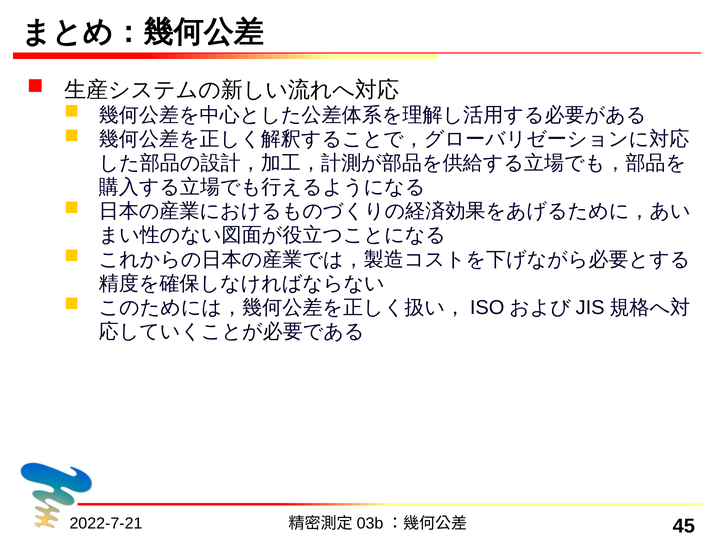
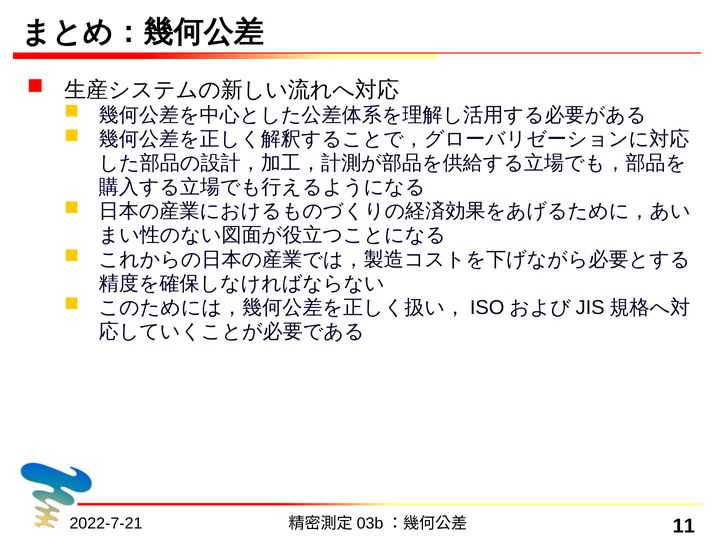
45: 45 -> 11 (684, 527)
